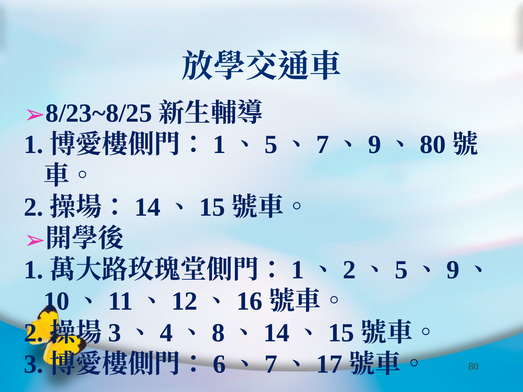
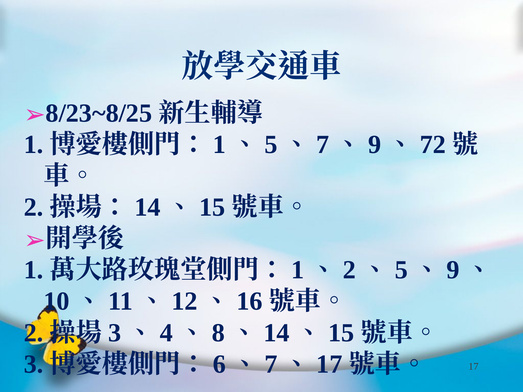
80: 80 -> 72 (433, 145)
80: 80 -> 17 (473, 367)
